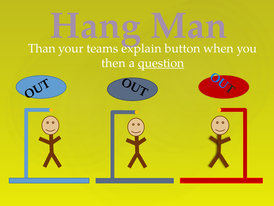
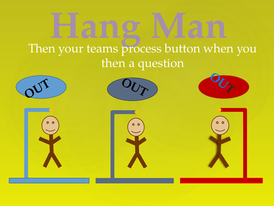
Than: Than -> Then (42, 48)
explain: explain -> process (141, 48)
question underline: present -> none (161, 63)
